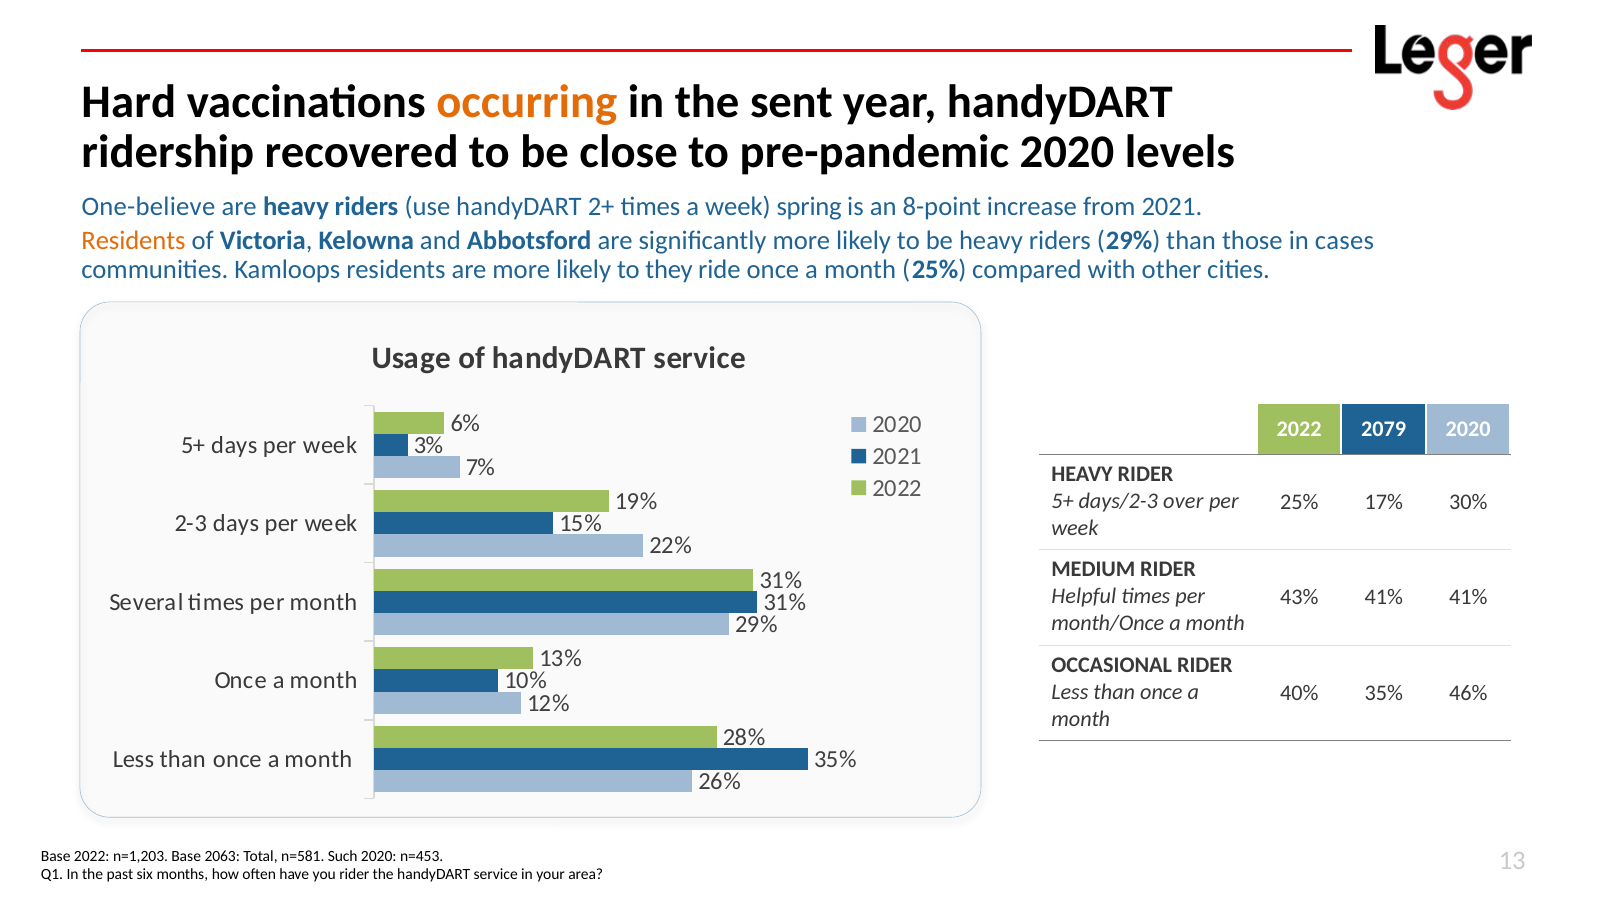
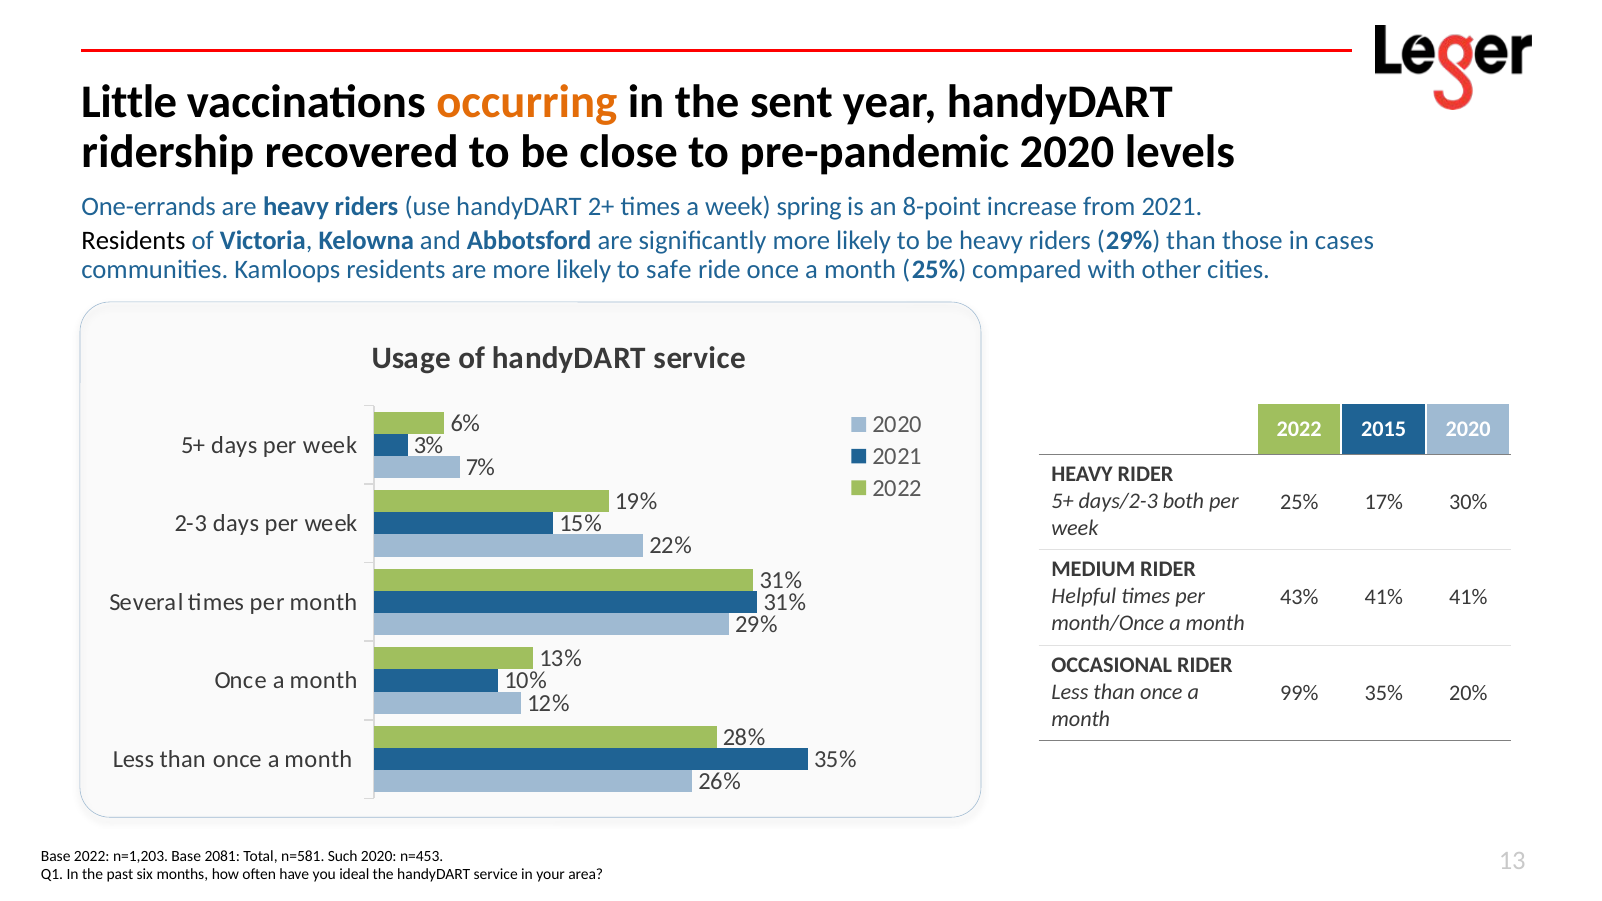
Hard: Hard -> Little (129, 102)
One-believe: One-believe -> One-errands (149, 206)
Residents colour: orange -> black (134, 241)
they: they -> safe (669, 269)
2079: 2079 -> 2015 (1384, 429)
over: over -> both (1183, 501)
40%: 40% -> 99% (1299, 693)
46%: 46% -> 20% (1468, 693)
2063: 2063 -> 2081 (222, 856)
you rider: rider -> ideal (354, 875)
